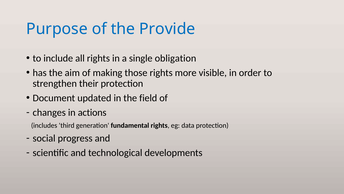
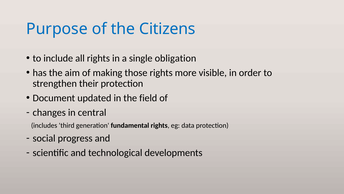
Provide: Provide -> Citizens (167, 29)
actions: actions -> central (92, 112)
